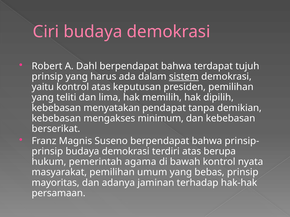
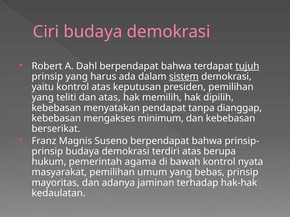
tujuh underline: none -> present (247, 66)
dan lima: lima -> atas (110, 98)
demikian: demikian -> dianggap (239, 108)
persamaan: persamaan -> kedaulatan (59, 193)
